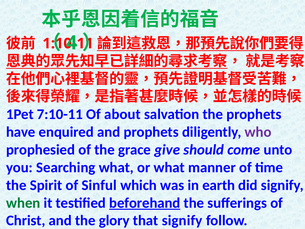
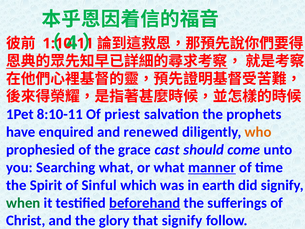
7:10-11: 7:10-11 -> 8:10-11 (60, 114)
about: about -> priest (122, 114)
and prophets: prophets -> renewed (151, 132)
who colour: purple -> orange (258, 132)
give: give -> cast (167, 150)
manner underline: none -> present (212, 167)
